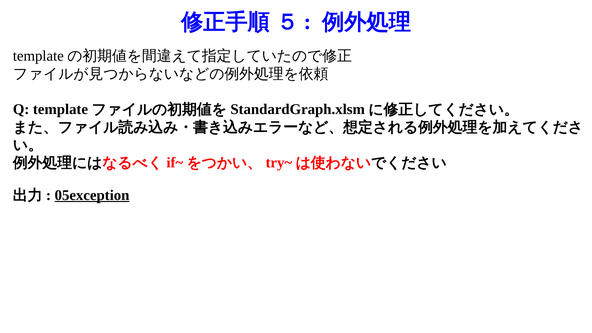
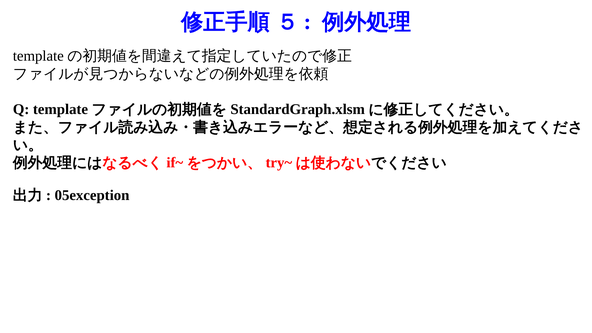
05exception underline: present -> none (92, 195)
